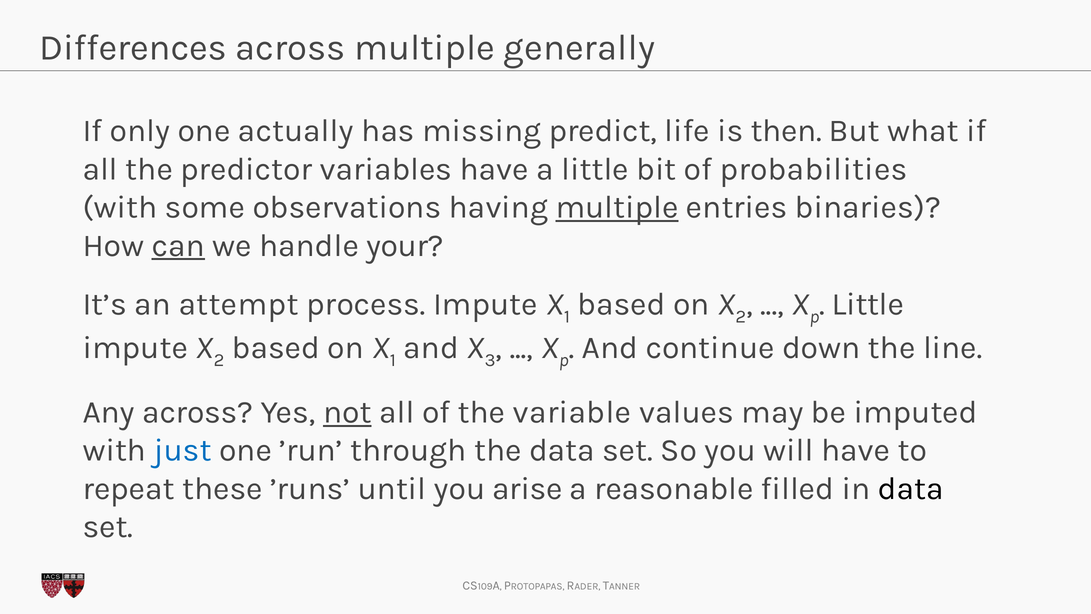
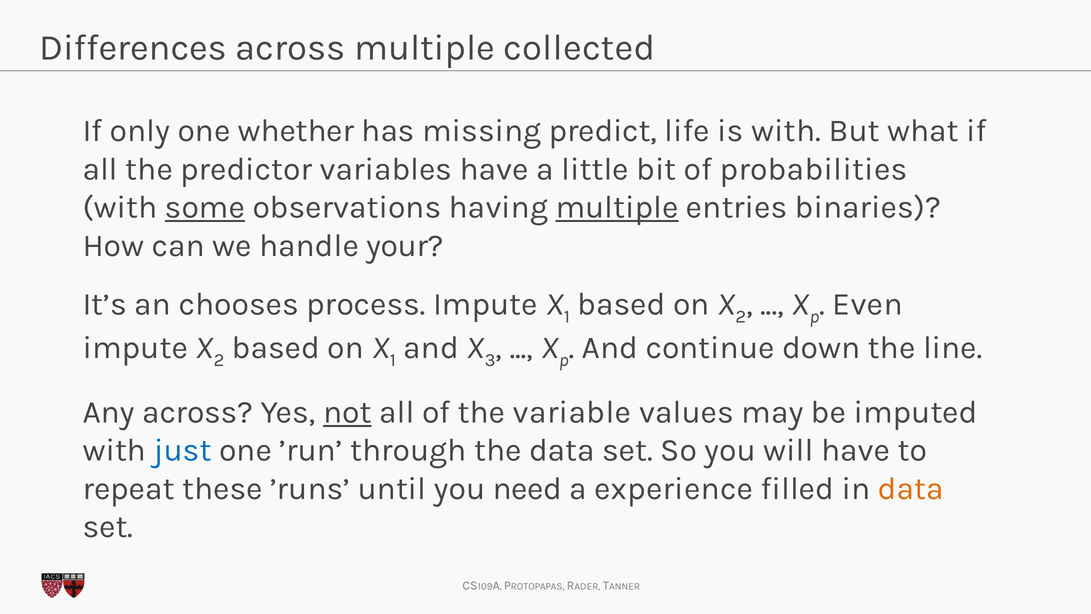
generally: generally -> collected (579, 48)
actually: actually -> whether (296, 131)
is then: then -> with (786, 131)
some underline: none -> present (205, 207)
can underline: present -> none (178, 245)
attempt: attempt -> chooses (239, 304)
Little: Little -> Even (868, 304)
arise: arise -> need (527, 488)
reasonable: reasonable -> experience (674, 488)
data colour: black -> orange (911, 488)
